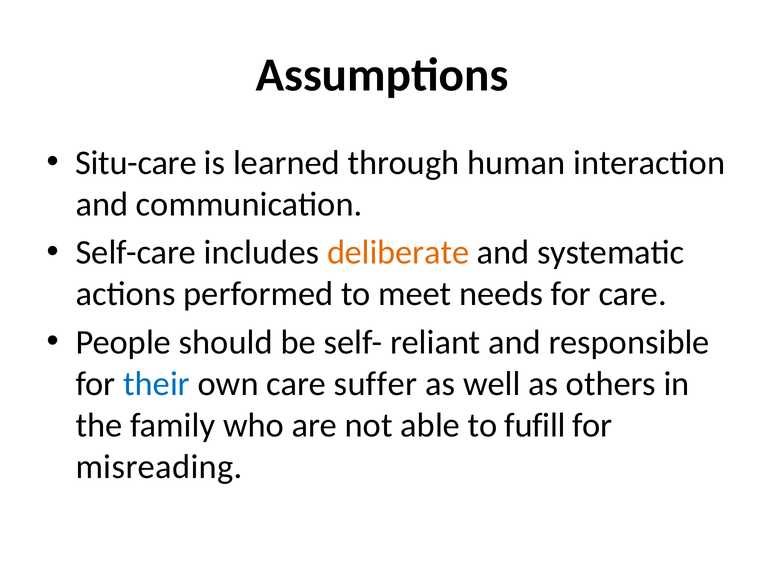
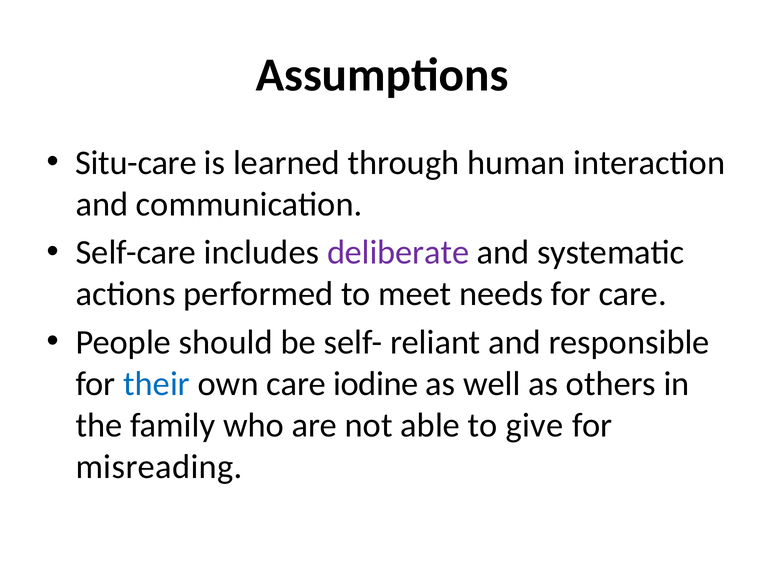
deliberate colour: orange -> purple (398, 252)
suffer: suffer -> iodine (376, 383)
fufill: fufill -> give (535, 425)
